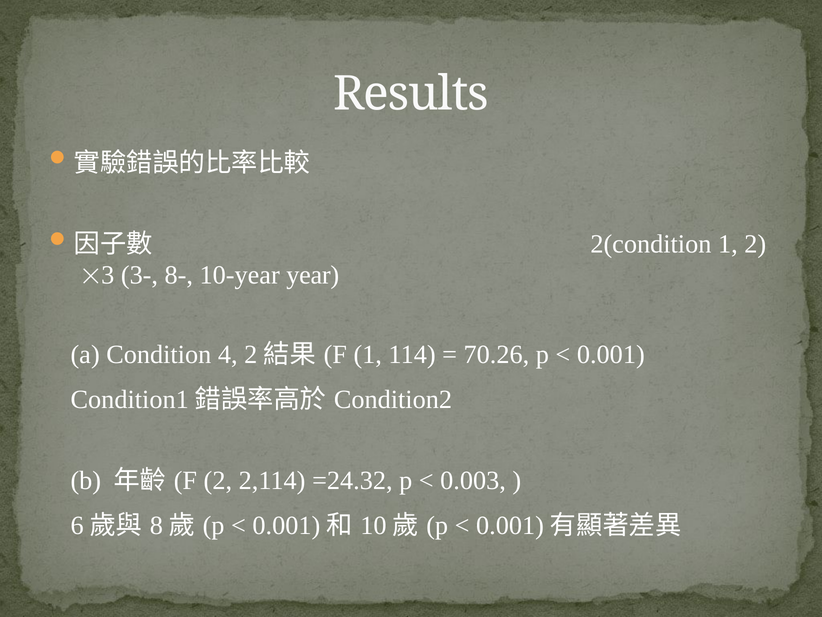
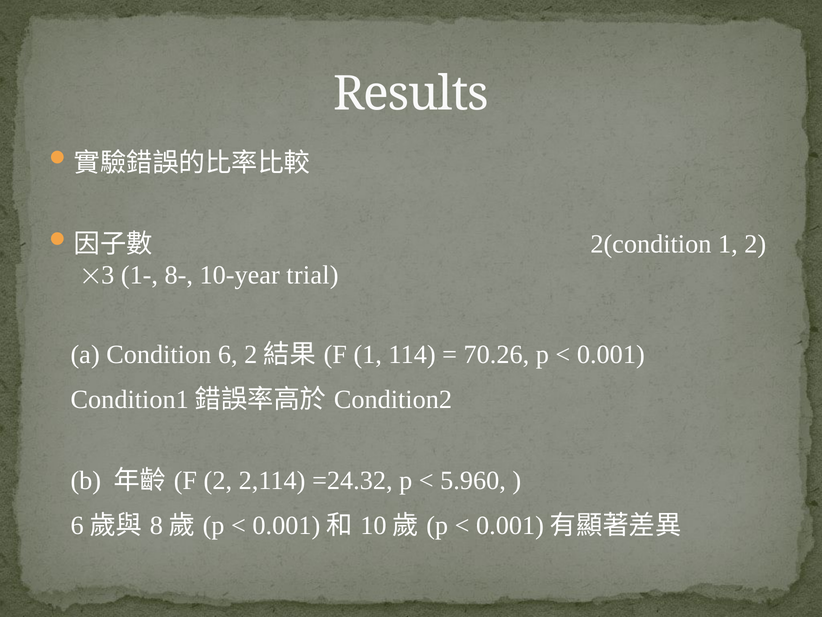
3-: 3- -> 1- (139, 275)
year: year -> trial (312, 275)
4: 4 -> 6 (228, 354)
0.003: 0.003 -> 5.960 (473, 480)
